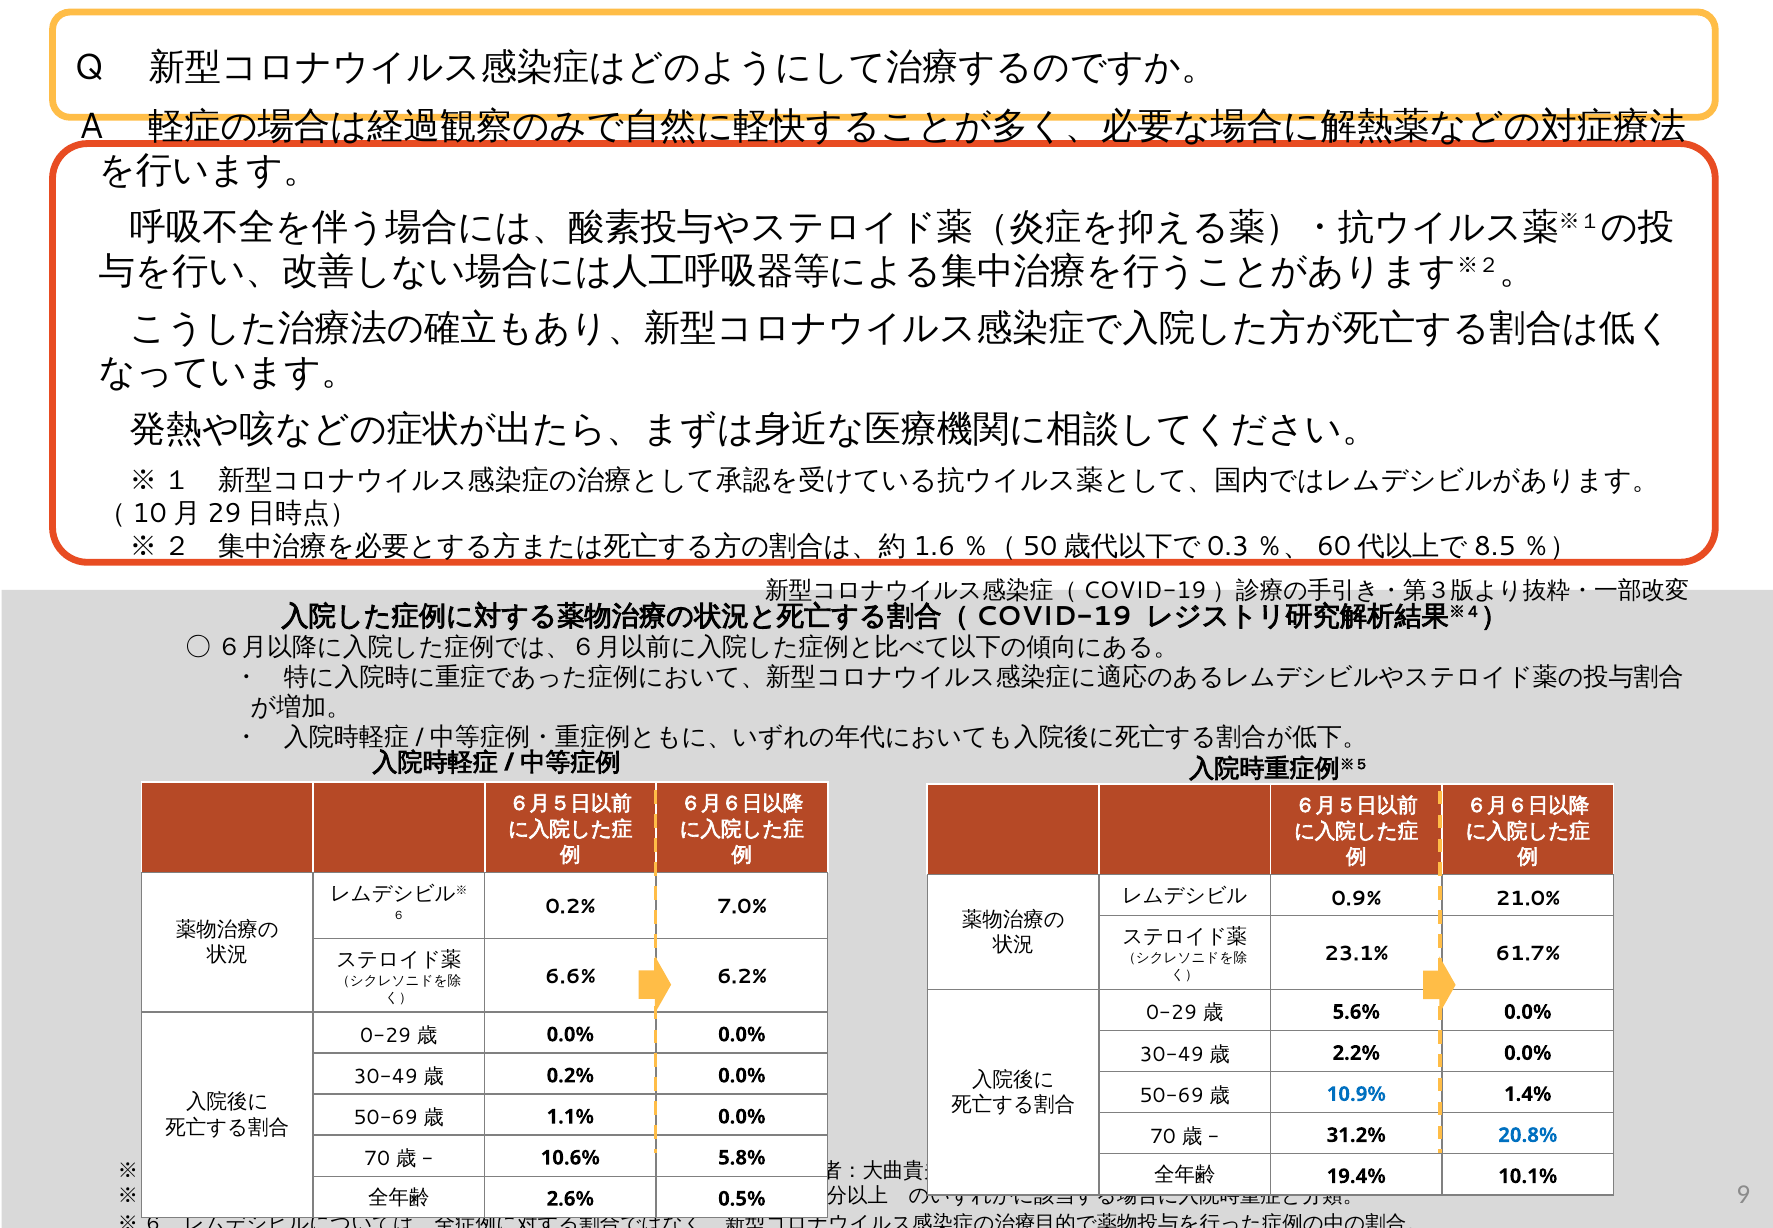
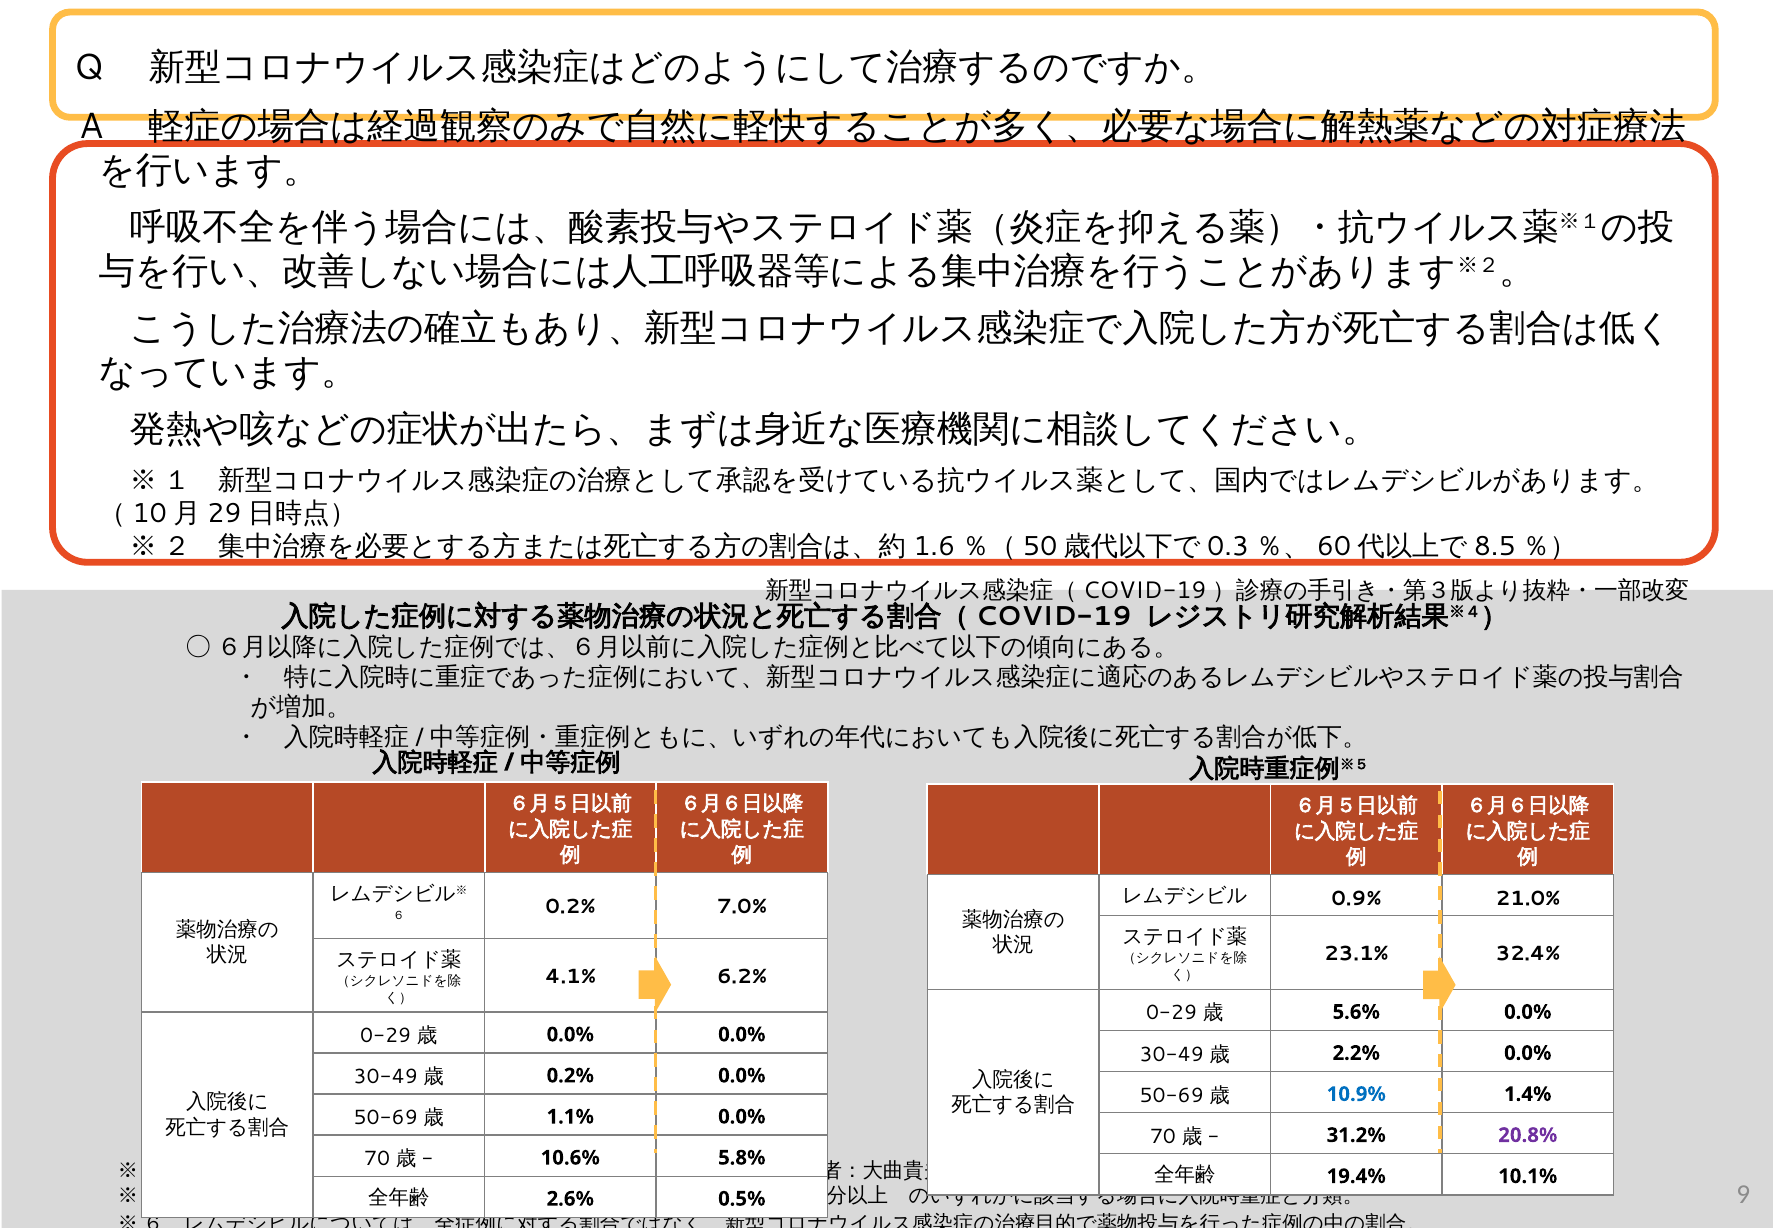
61.7%: 61.7% -> 32.4% (1528, 953)
6.6%: 6.6% -> 4.1% (570, 976)
20.8% colour: blue -> purple (1528, 1135)
